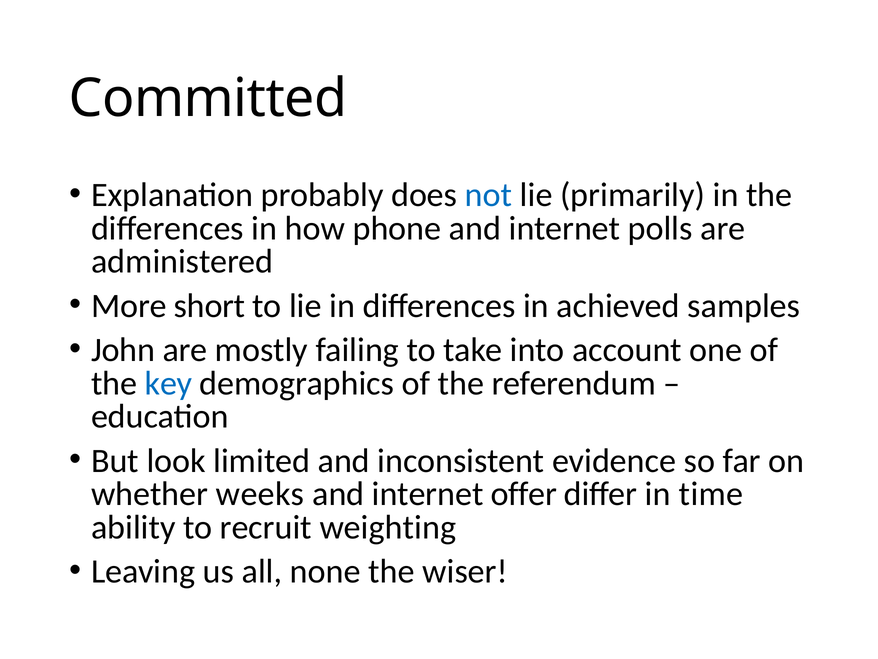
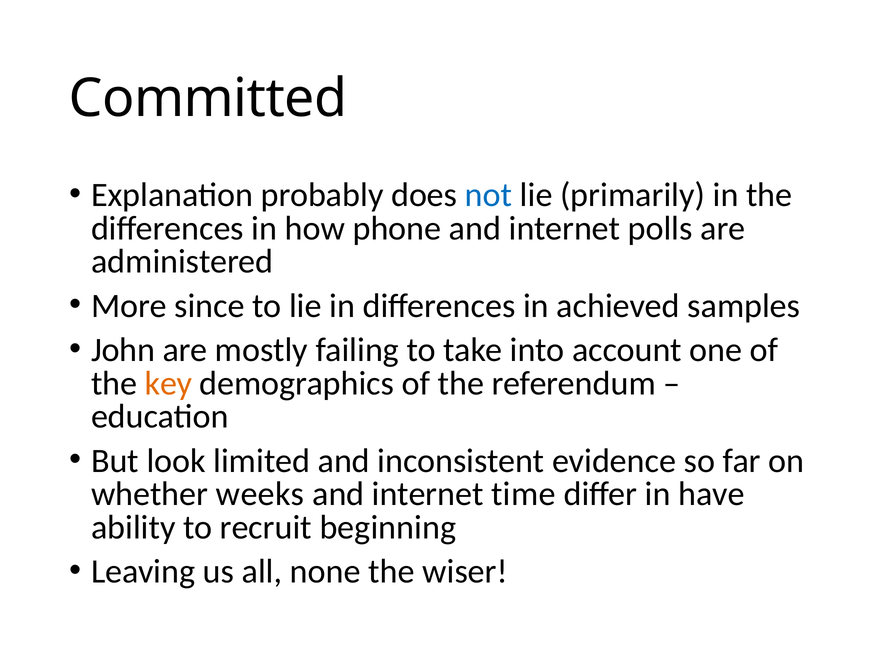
short: short -> since (209, 306)
key colour: blue -> orange (168, 383)
offer: offer -> time (523, 494)
time: time -> have (711, 494)
weighting: weighting -> beginning (388, 527)
